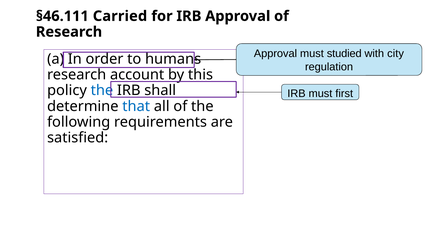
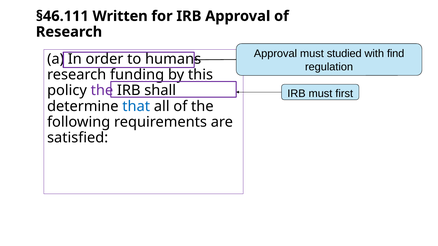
Carried: Carried -> Written (120, 16)
city: city -> find (396, 54)
account: account -> funding (137, 75)
the colour: blue -> purple (102, 91)
